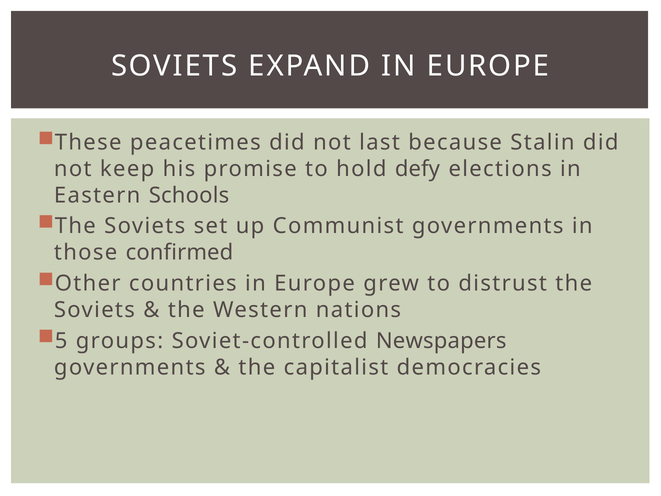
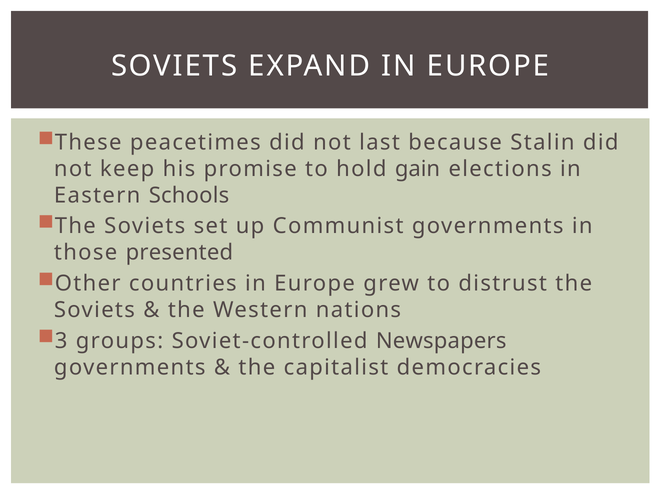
defy: defy -> gain (418, 169)
confirmed: confirmed -> presented (179, 252)
5: 5 -> 3 (61, 341)
